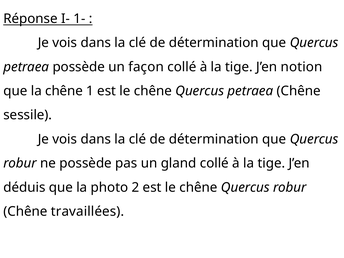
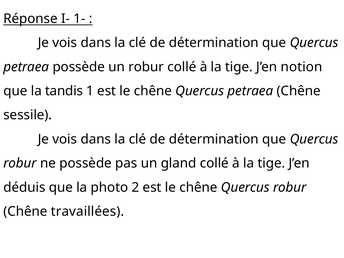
un façon: façon -> robur (146, 67)
la chêne: chêne -> tandis (64, 91)
